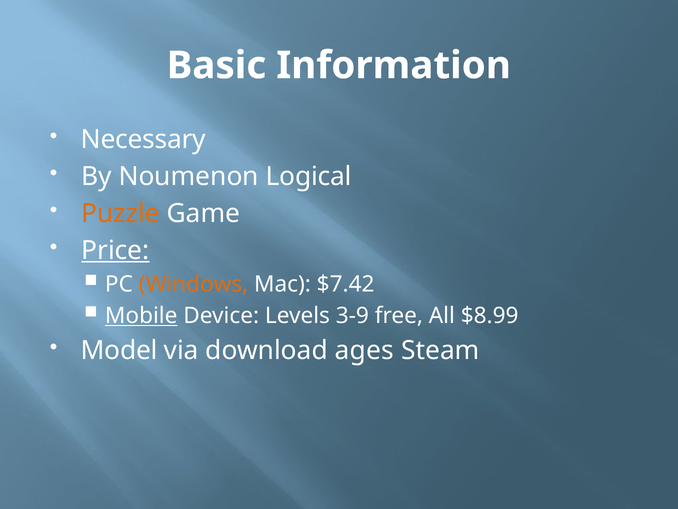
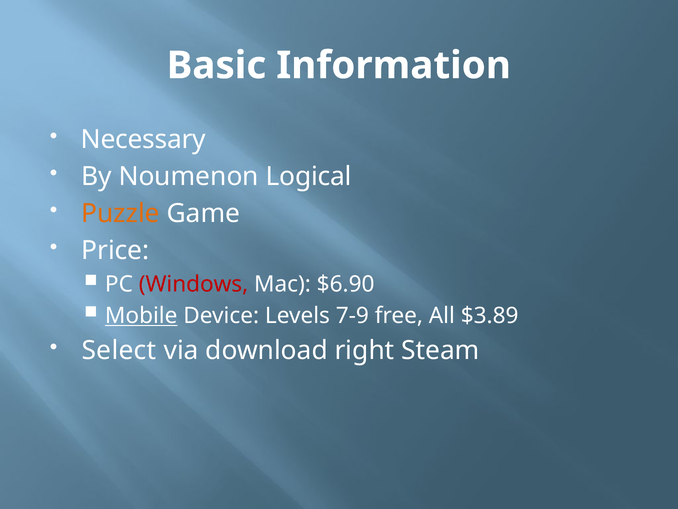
Price underline: present -> none (115, 250)
Windows colour: orange -> red (194, 284)
$7.42: $7.42 -> $6.90 (346, 284)
3-9: 3-9 -> 7-9 (352, 315)
$8.99: $8.99 -> $3.89 (490, 315)
Model: Model -> Select (119, 350)
ages: ages -> right (364, 350)
